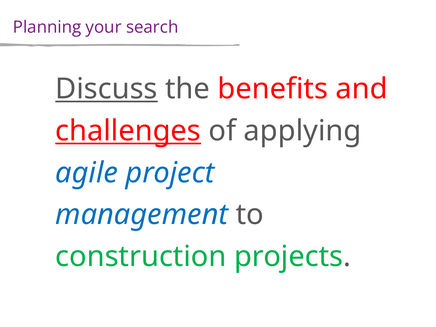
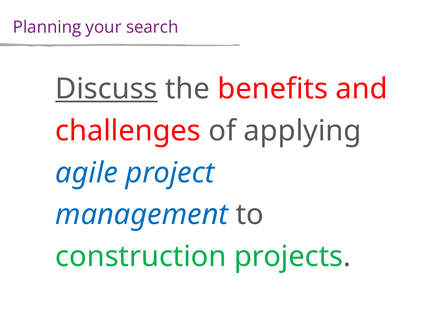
challenges underline: present -> none (128, 131)
